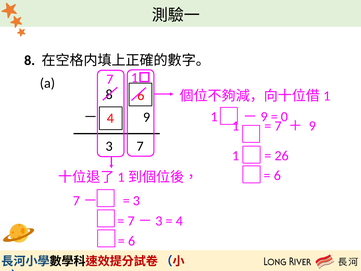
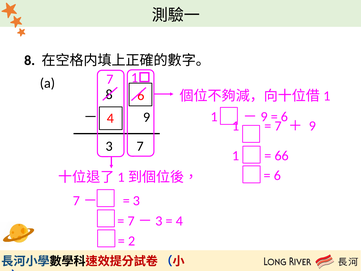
0: 0 -> 6 (285, 117)
26: 26 -> 66 (282, 156)
6: 6 -> 2 (132, 241)
